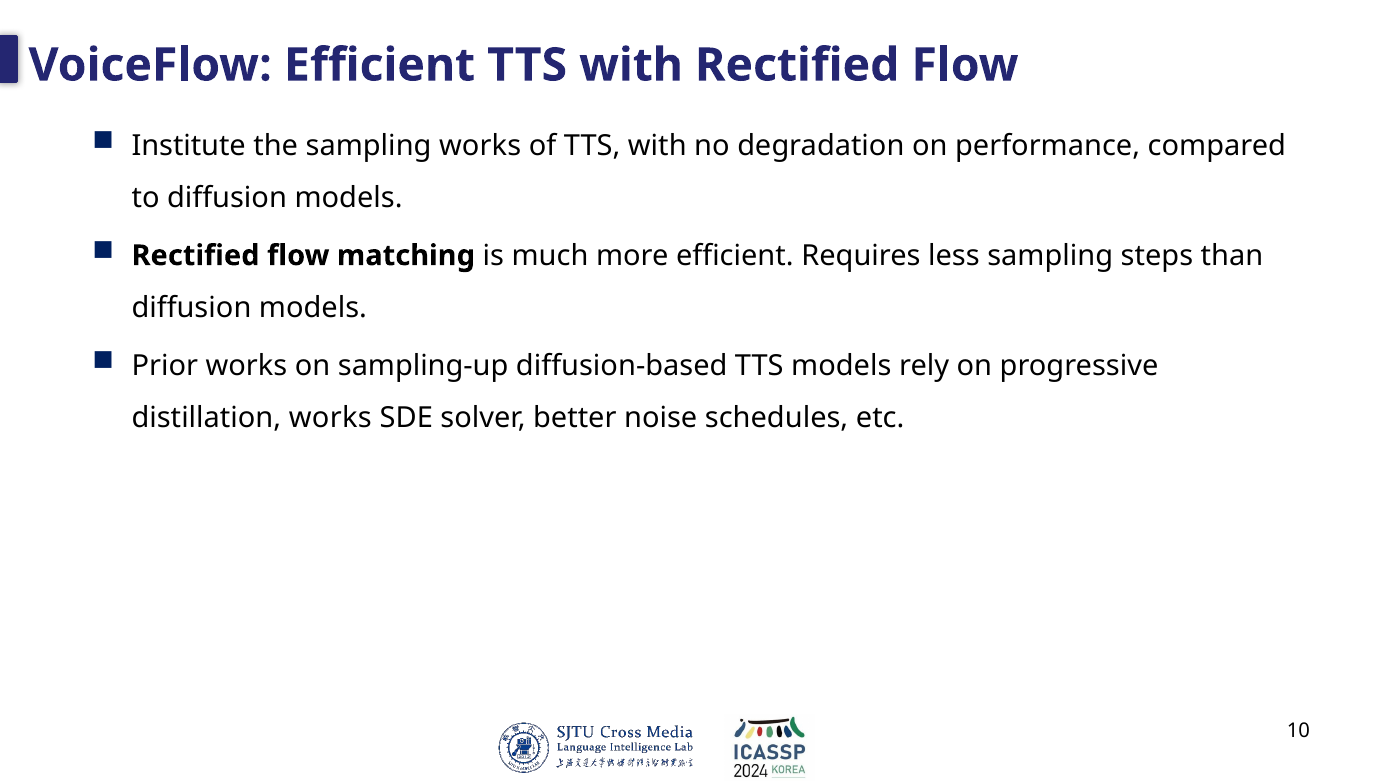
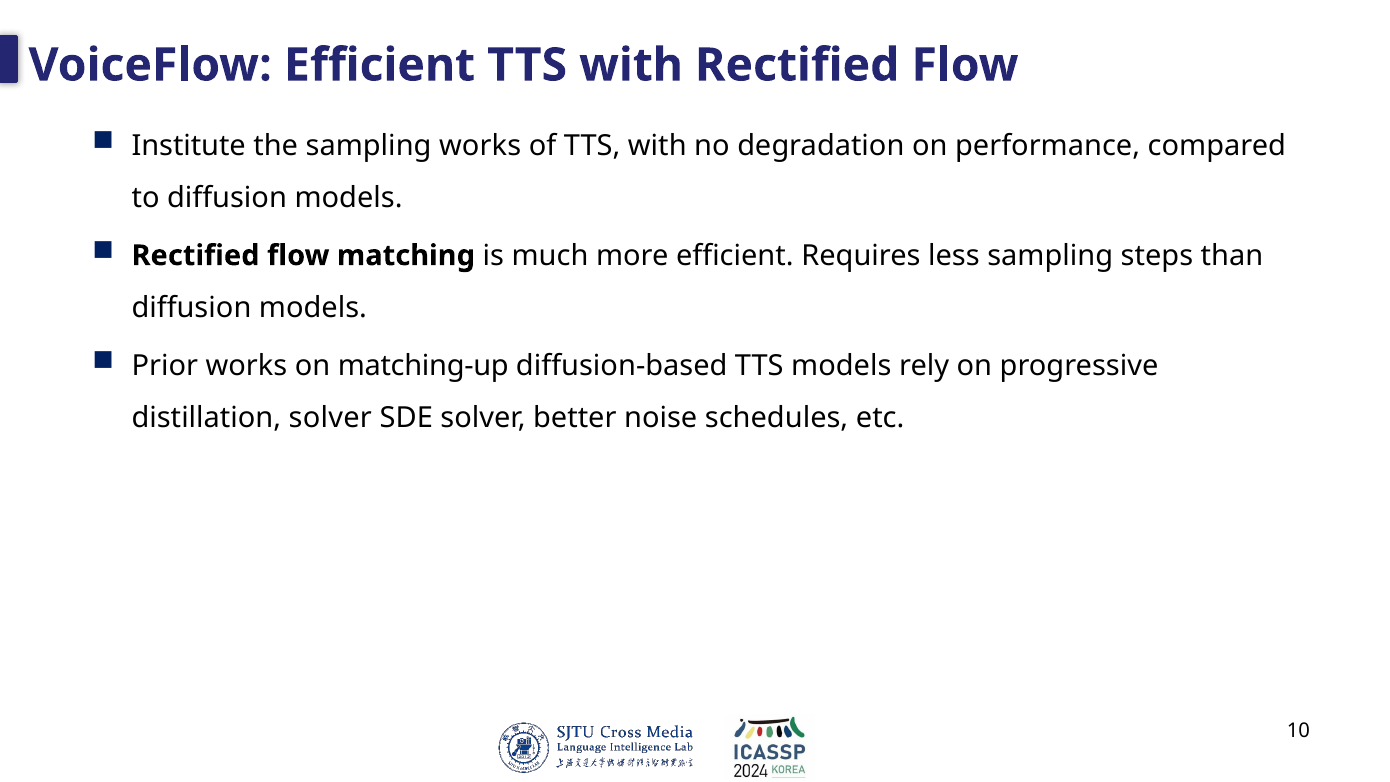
sampling-up: sampling-up -> matching-up (423, 366)
distillation works: works -> solver (330, 418)
